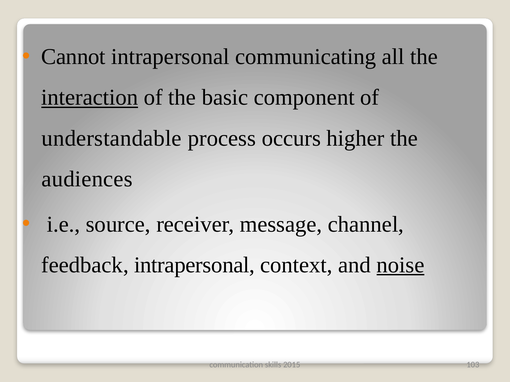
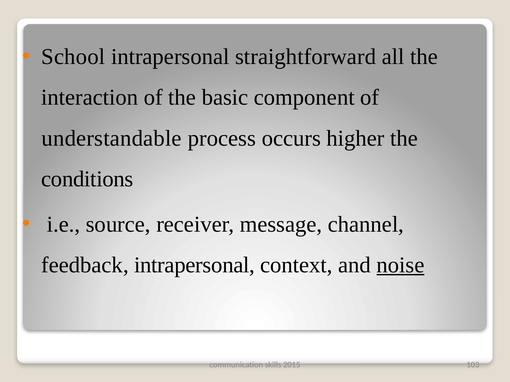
Cannot: Cannot -> School (73, 57)
communicating: communicating -> straightforward (306, 57)
interaction underline: present -> none (90, 98)
audiences: audiences -> conditions (87, 179)
